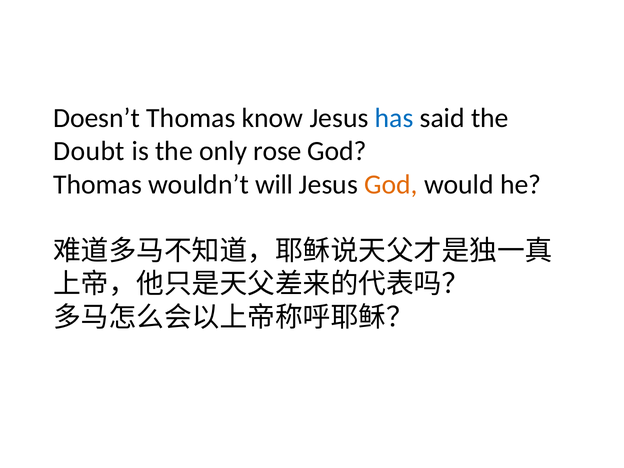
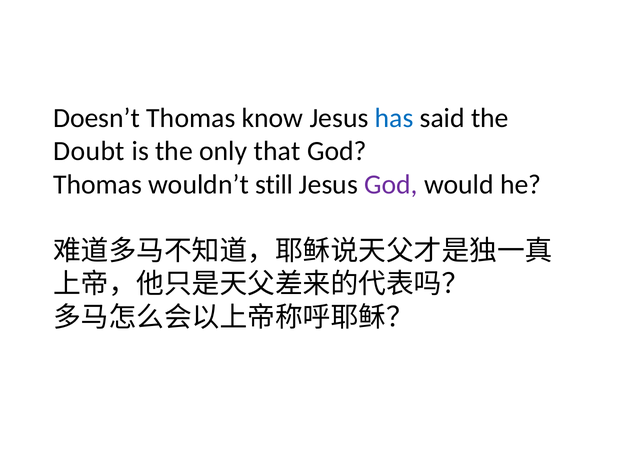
rose: rose -> that (277, 151)
will: will -> still (274, 184)
God colour: orange -> purple (391, 184)
